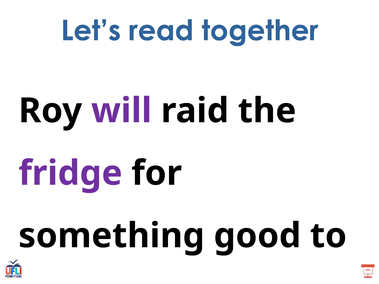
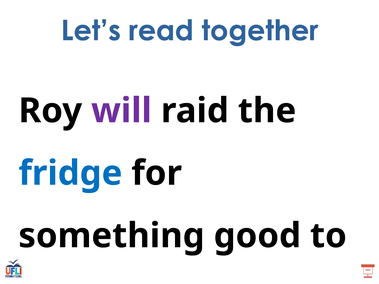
fridge colour: purple -> blue (70, 173)
